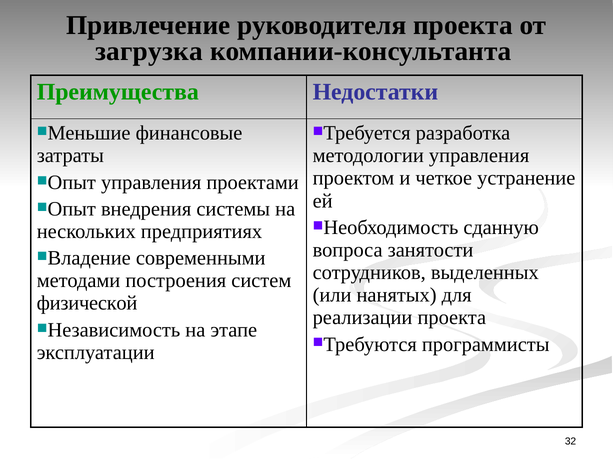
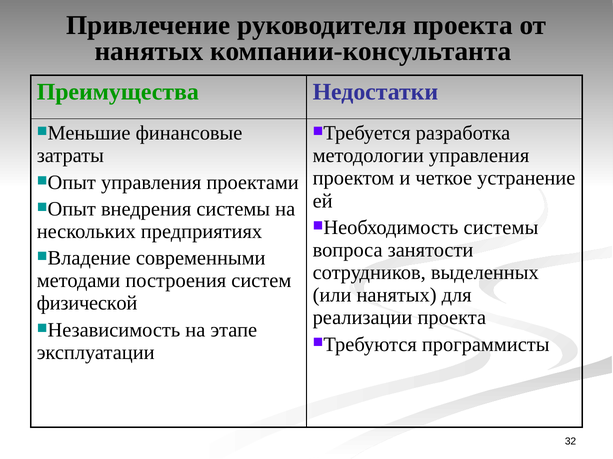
загрузка: загрузка -> нанятых (149, 52)
Необходимость сданную: сданную -> системы (501, 228)
